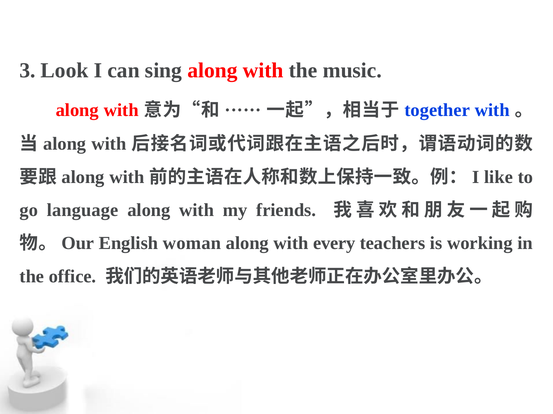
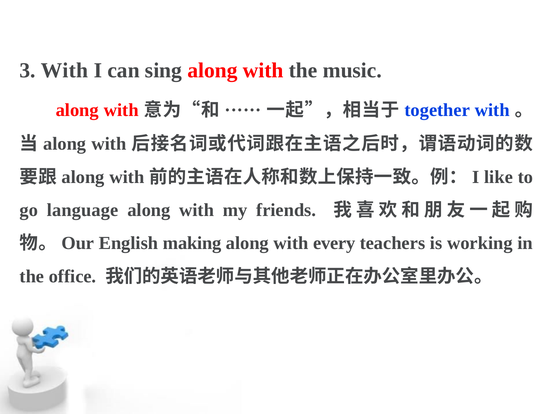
3 Look: Look -> With (64, 71)
woman: woman -> making (192, 244)
